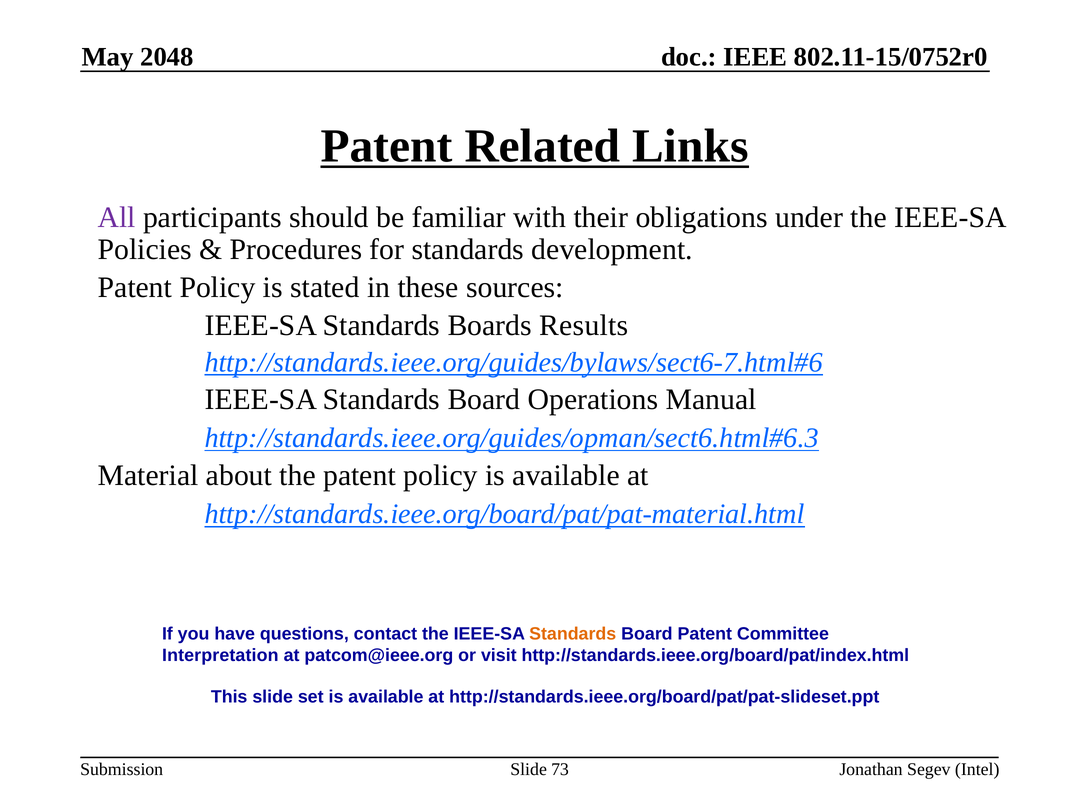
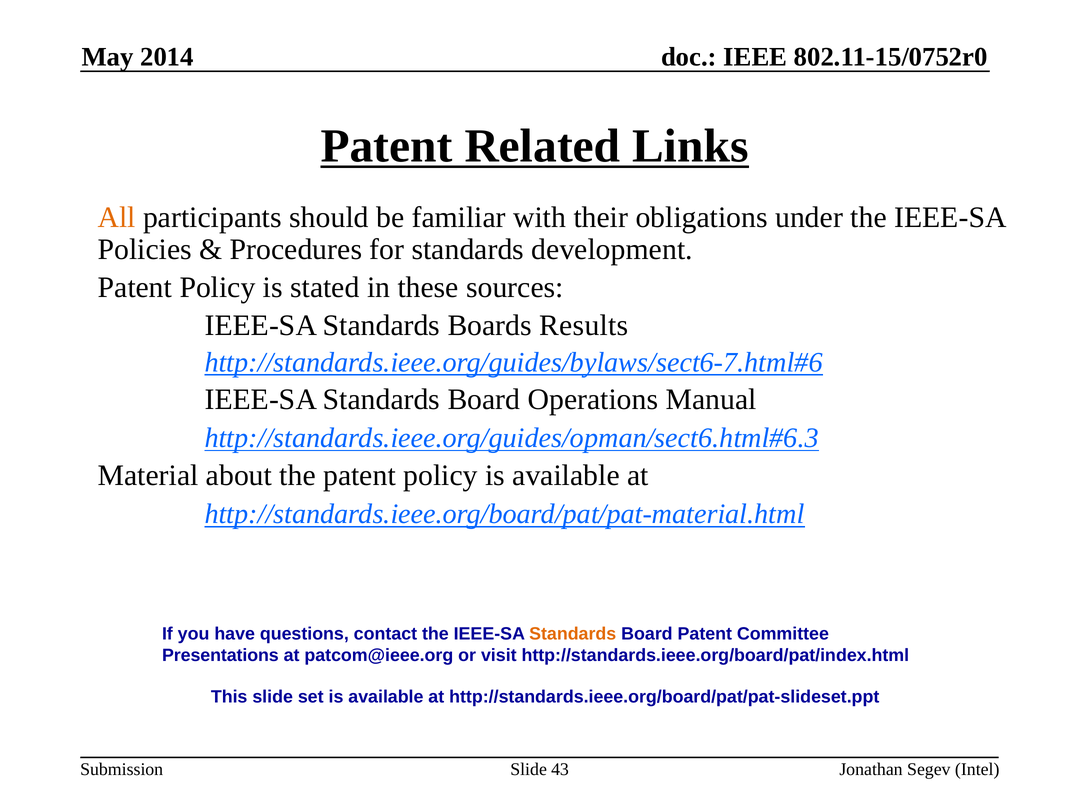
2048: 2048 -> 2014 (167, 57)
All colour: purple -> orange (117, 217)
Interpretation: Interpretation -> Presentations (220, 656)
73: 73 -> 43 (560, 770)
